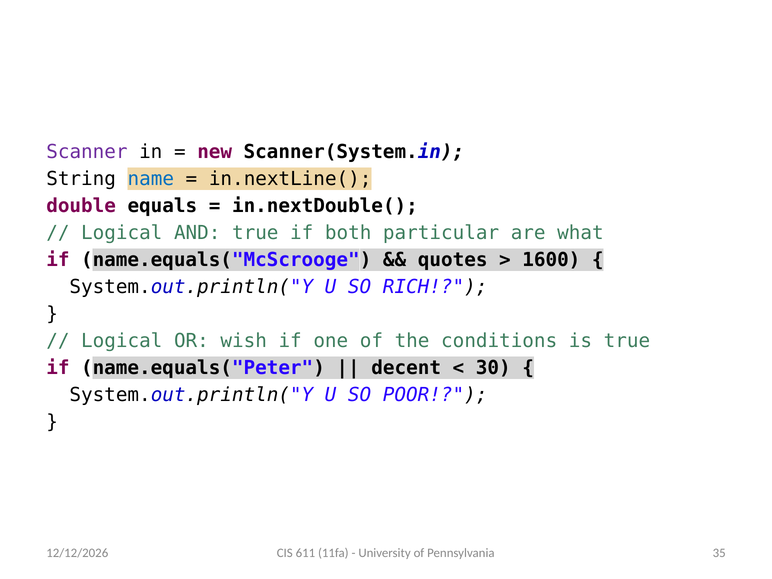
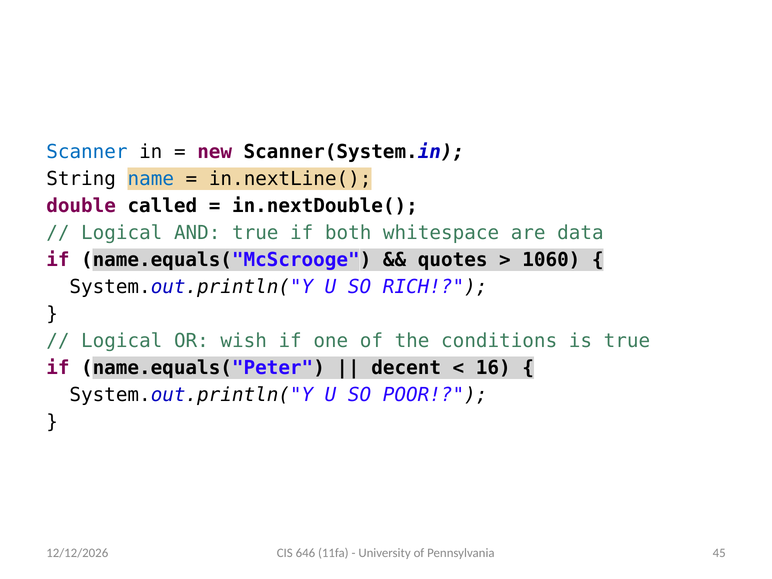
Scanner colour: purple -> blue (87, 152)
equals: equals -> called (162, 206)
particular: particular -> whitespace (441, 233)
what: what -> data (580, 233)
1600: 1600 -> 1060 (551, 260)
30: 30 -> 16 (493, 368)
611: 611 -> 646 (305, 553)
35: 35 -> 45 (719, 553)
